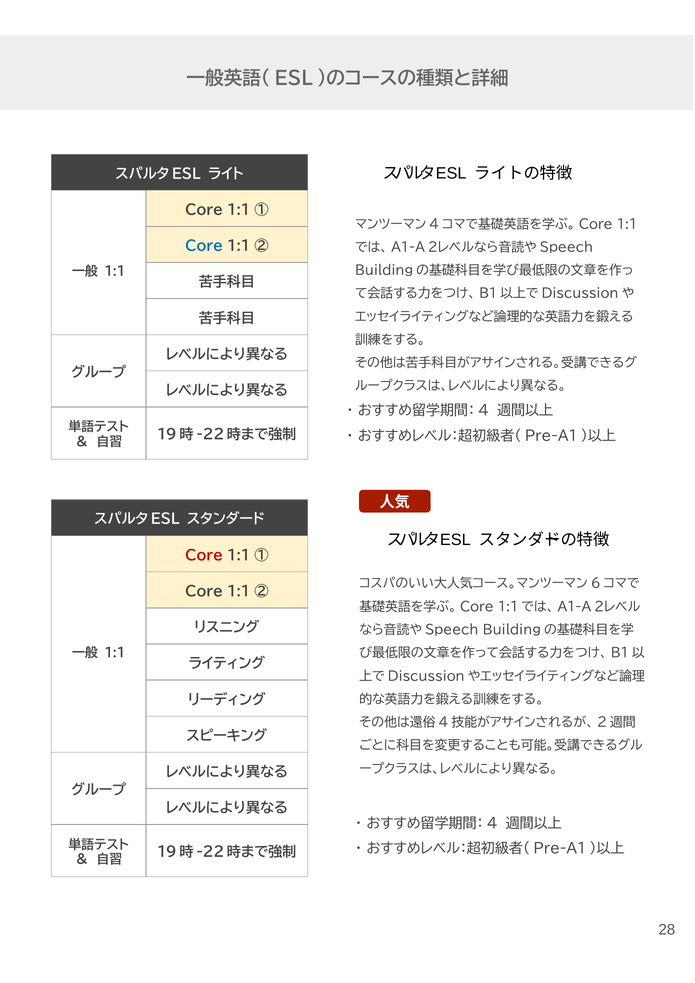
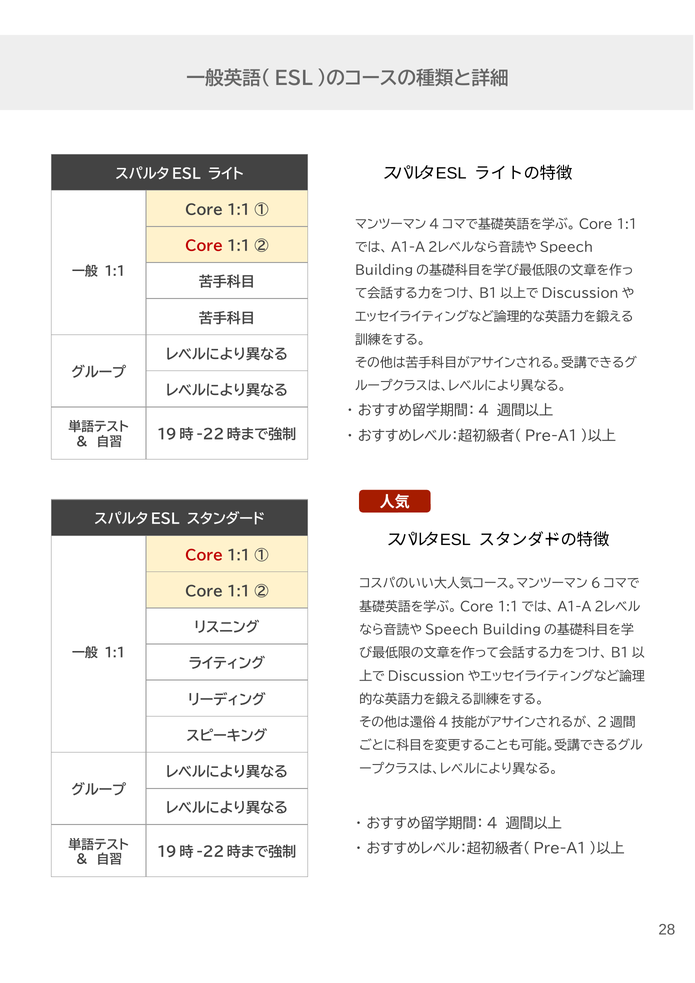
Core colour: blue -> red (204, 246)
